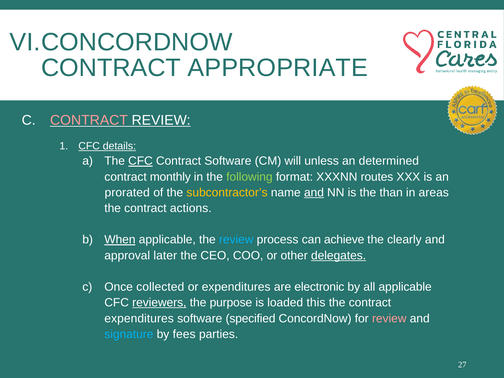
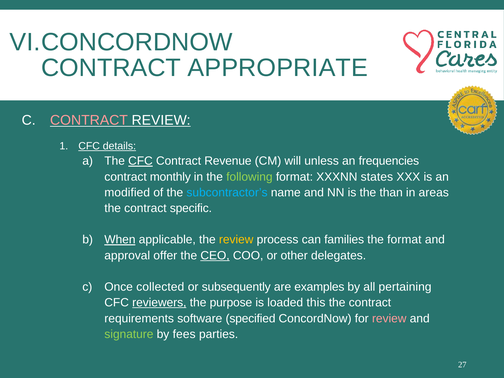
Contract Software: Software -> Revenue (228, 161)
determined: determined -> frequencies (389, 161)
routes: routes -> states (377, 177)
prorated: prorated -> modified (127, 193)
subcontractor’s colour: yellow -> light blue (227, 193)
and underline: present -> none (314, 193)
actions: actions -> specific (191, 208)
review colour: light blue -> yellow (236, 240)
achieve: achieve -> families (344, 240)
the clearly: clearly -> format (404, 240)
later: later -> offer (165, 255)
CEO underline: none -> present (215, 255)
delegates underline: present -> none (339, 255)
or expenditures: expenditures -> subsequently (236, 287)
electronic: electronic -> examples (319, 287)
all applicable: applicable -> pertaining (405, 287)
expenditures: expenditures -> requirements (139, 318)
signature colour: light blue -> light green (129, 334)
